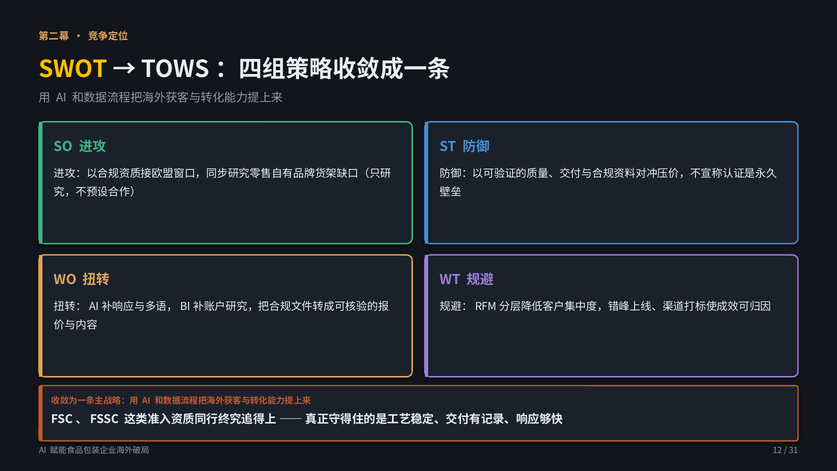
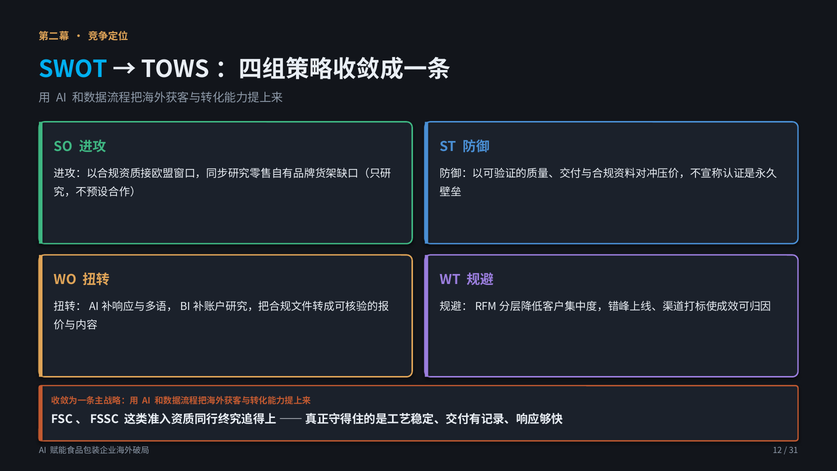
SWOT colour: yellow -> light blue (73, 69)
